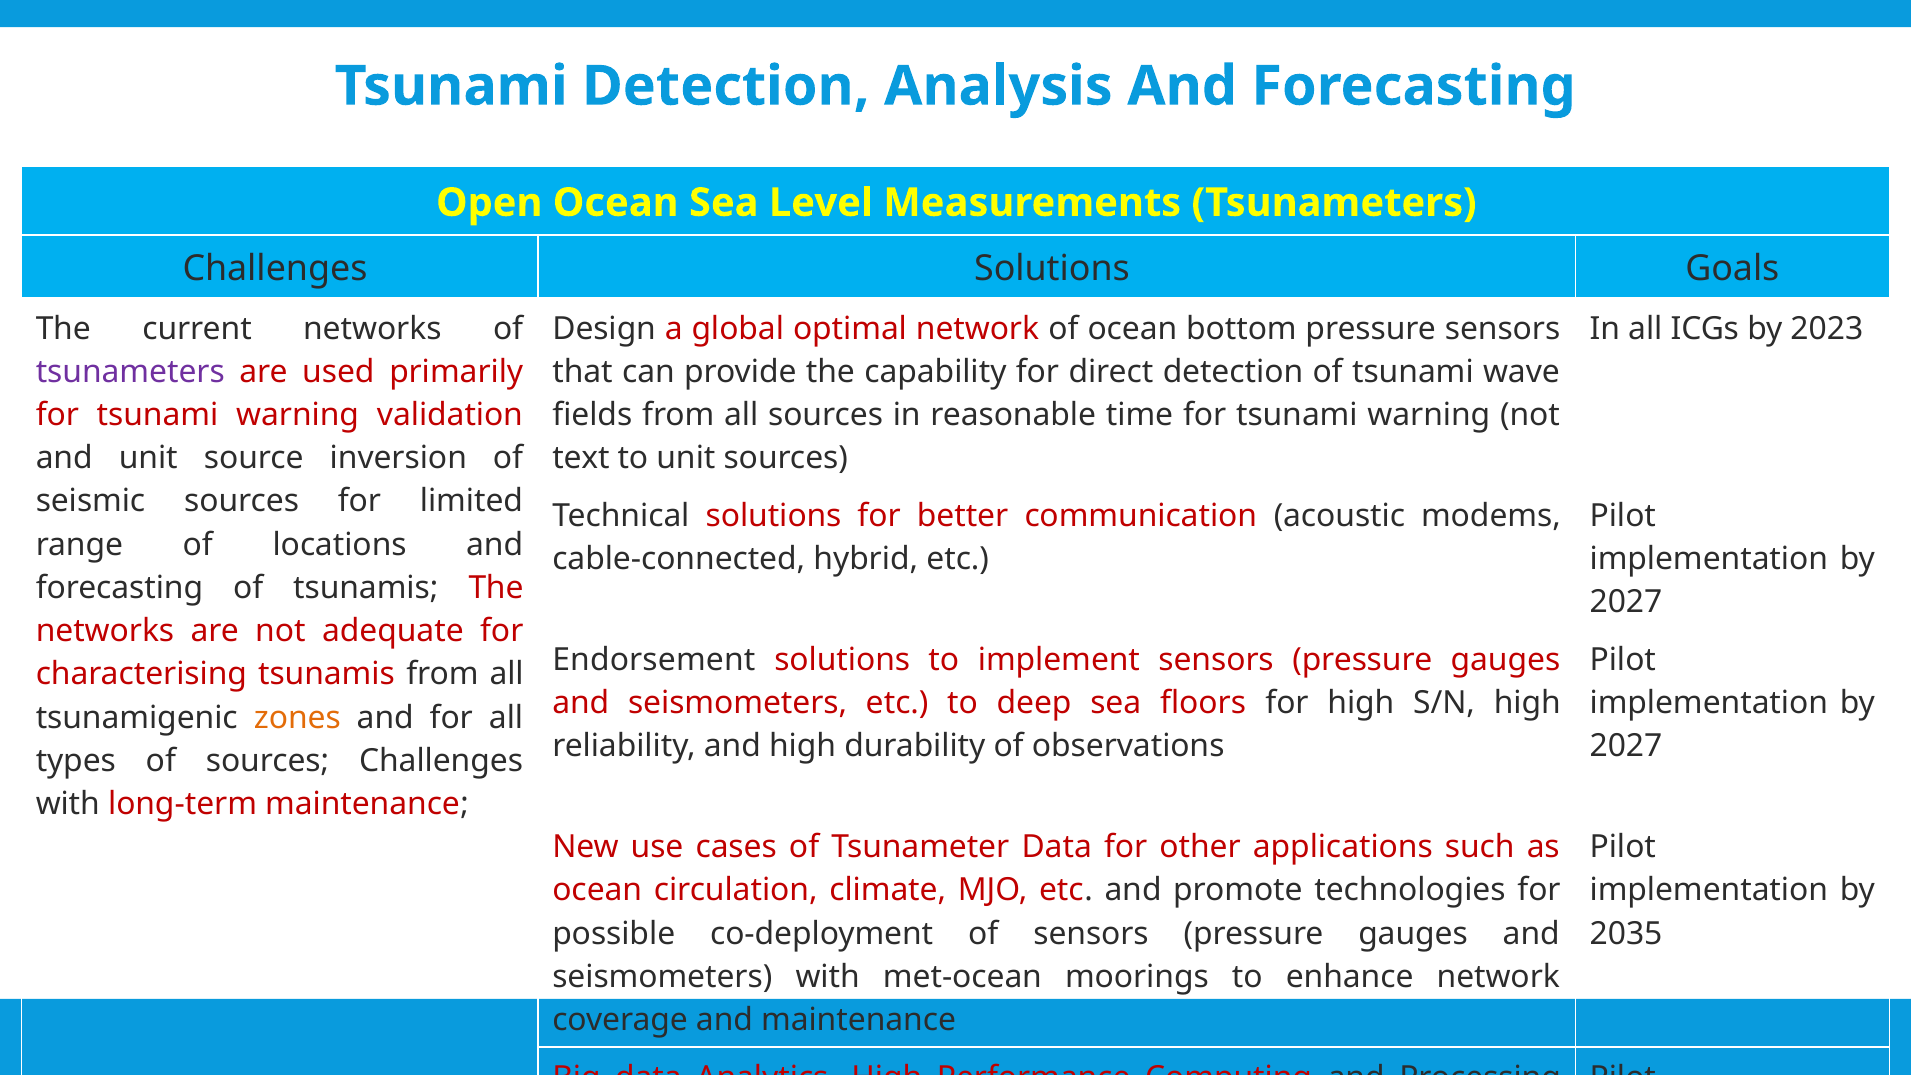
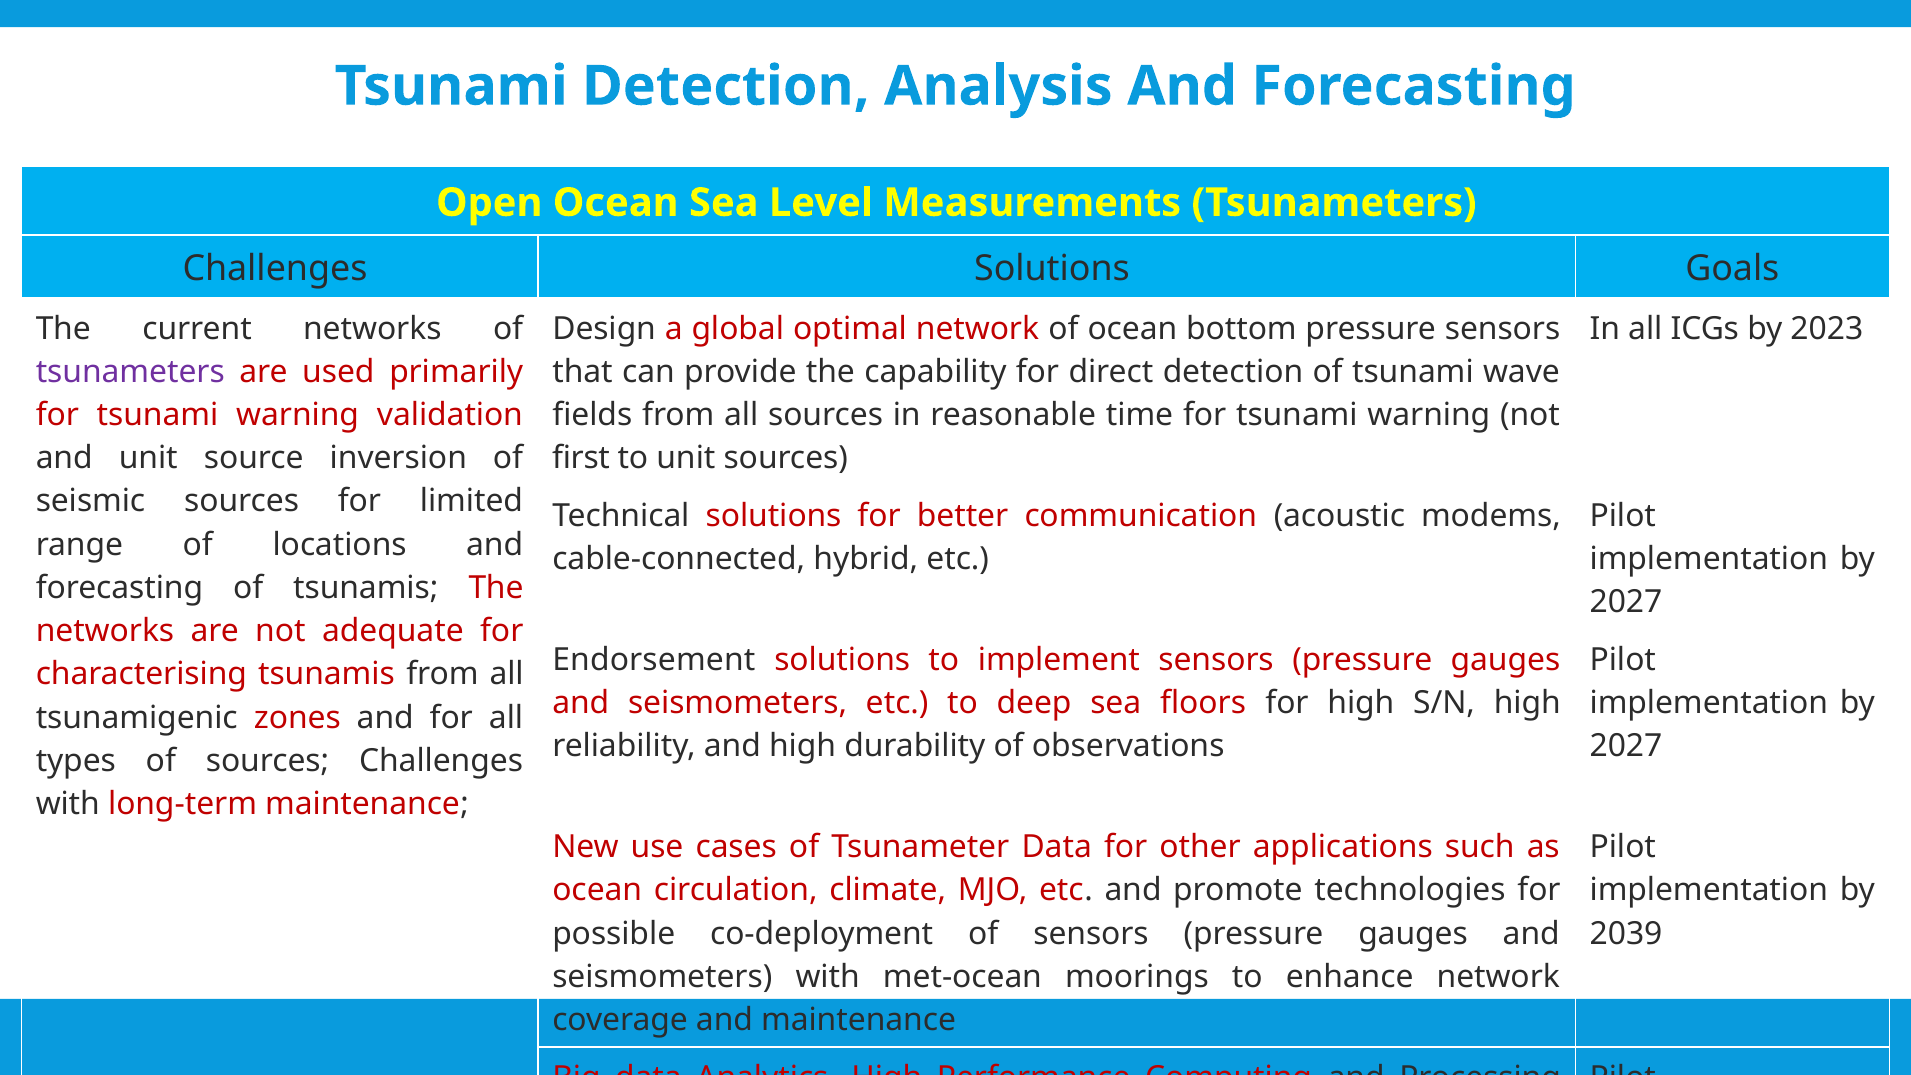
text: text -> first (581, 458)
zones colour: orange -> red (297, 718)
2035: 2035 -> 2039 (1626, 934)
